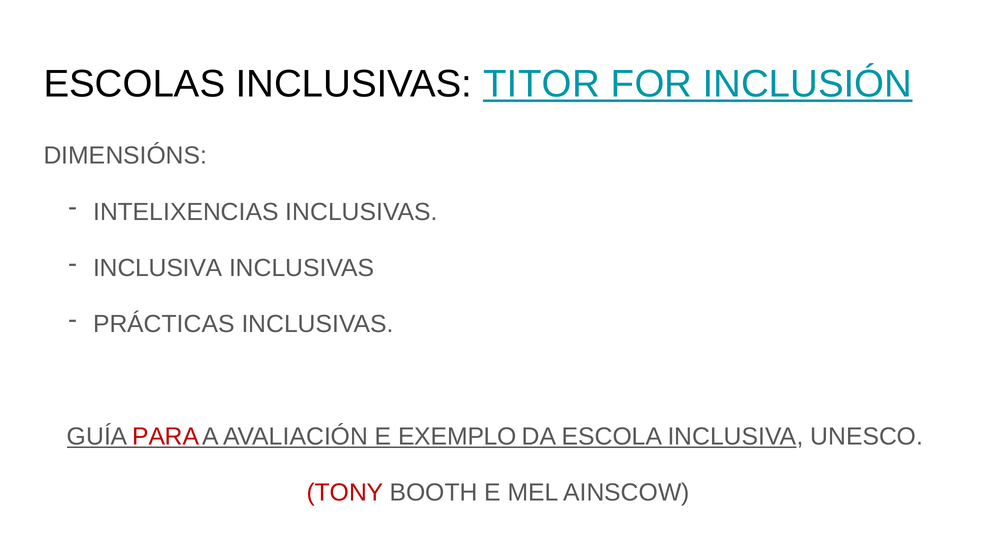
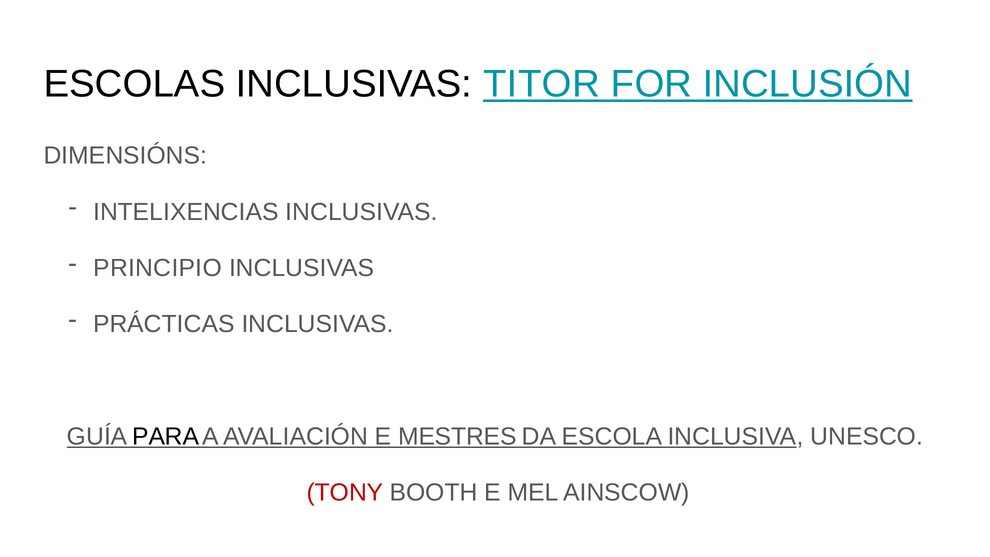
INCLUSIVA: INCLUSIVA -> PRINCIPIO (158, 268)
PARA colour: red -> black (166, 436)
EXEMPLO: EXEMPLO -> MESTRES (457, 436)
